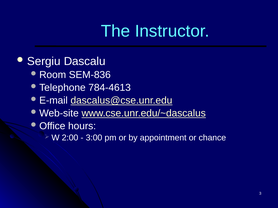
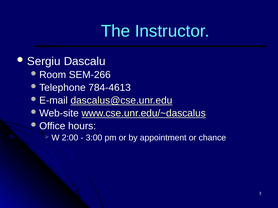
SEM-836: SEM-836 -> SEM-266 (90, 75)
